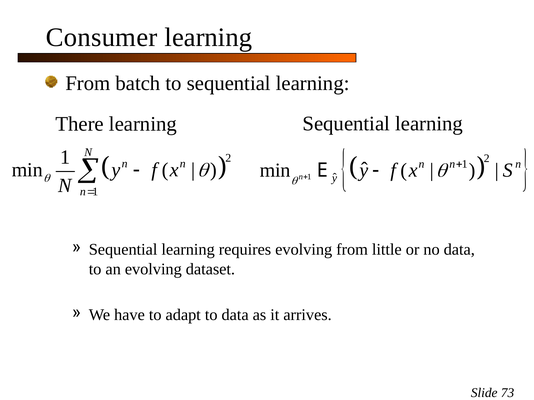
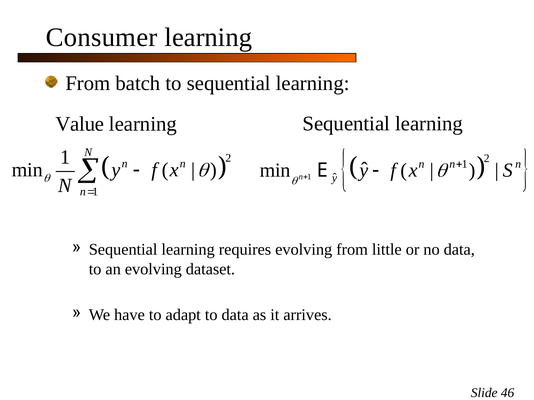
There: There -> Value (80, 124)
73: 73 -> 46 (508, 393)
